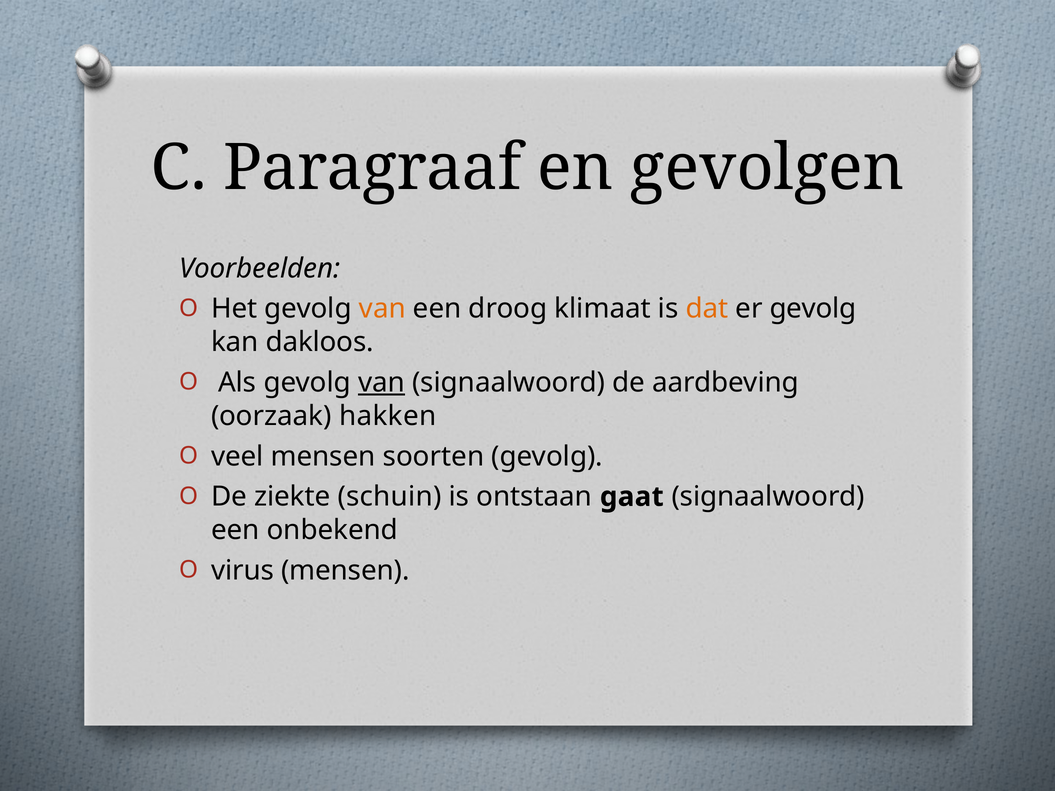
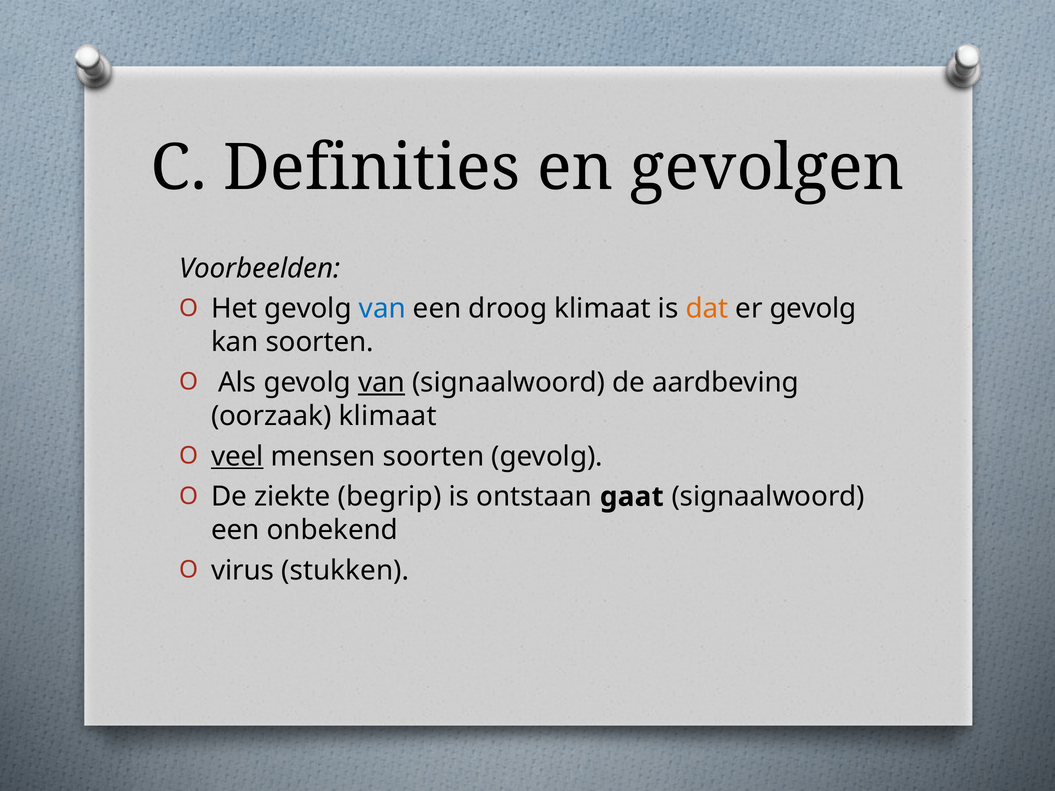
Paragraaf: Paragraaf -> Definities (372, 168)
van colour: orange -> blue (382, 309)
kan dakloos: dakloos -> soorten (320, 342)
oorzaak hakken: hakken -> klimaat (388, 416)
veel underline: none -> present (237, 456)
schuin: schuin -> begrip (390, 497)
virus mensen: mensen -> stukken (345, 571)
